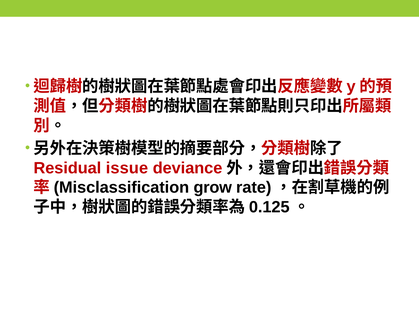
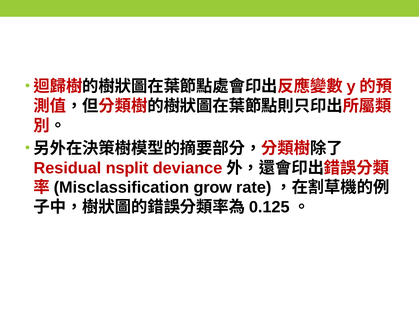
issue: issue -> nsplit (127, 168)
